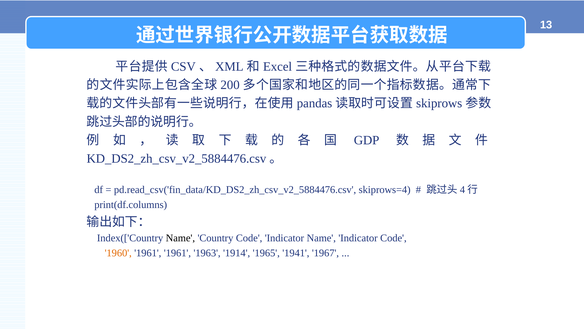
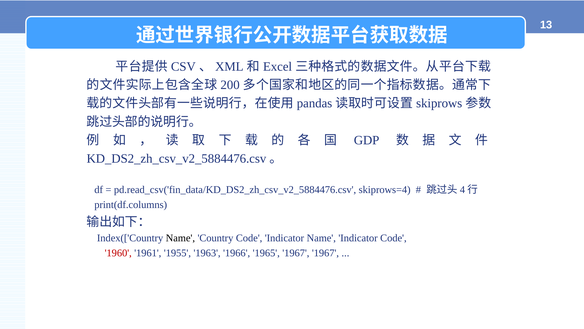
1960 colour: orange -> red (118, 253)
1961 1961: 1961 -> 1955 (177, 253)
1914: 1914 -> 1966 (237, 253)
1965 1941: 1941 -> 1967 (296, 253)
